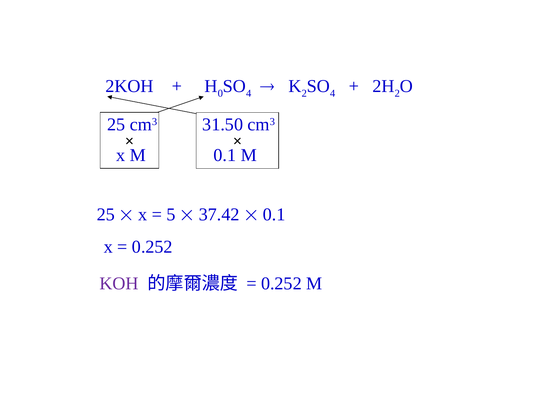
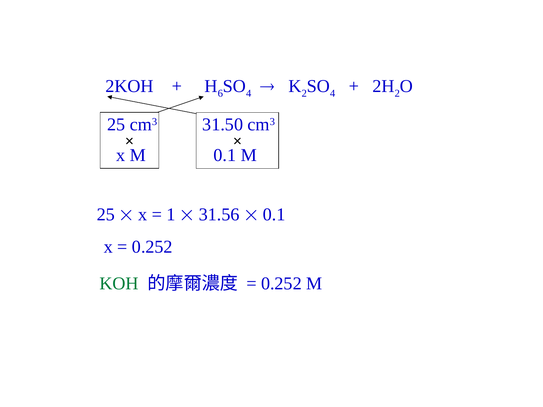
0: 0 -> 6 (220, 93)
5: 5 -> 1 (171, 215)
37.42: 37.42 -> 31.56 (219, 215)
KOH colour: purple -> green (119, 284)
